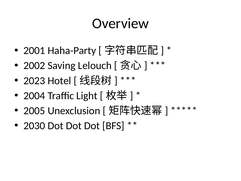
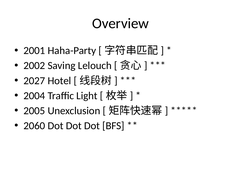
2023: 2023 -> 2027 (34, 81)
2030: 2030 -> 2060 (34, 126)
